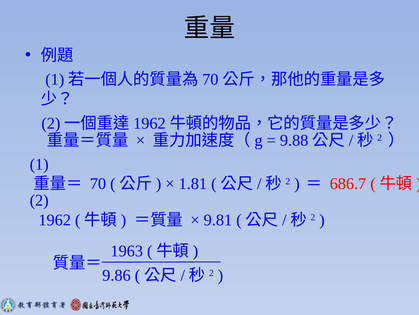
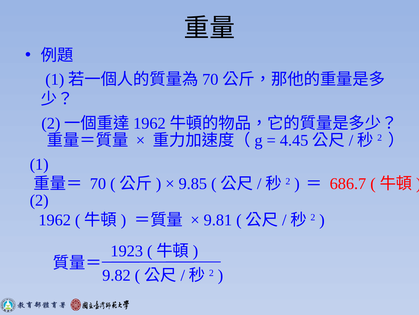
9.88: 9.88 -> 4.45 (294, 140)
1.81: 1.81 -> 9.85 (193, 183)
1963: 1963 -> 1923 (127, 250)
9.86: 9.86 -> 9.82 (116, 275)
